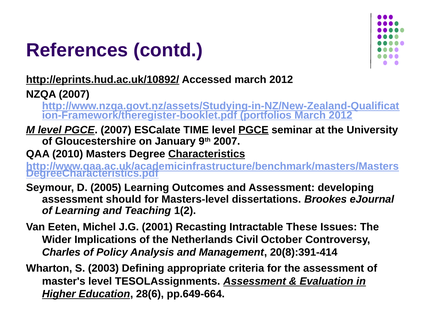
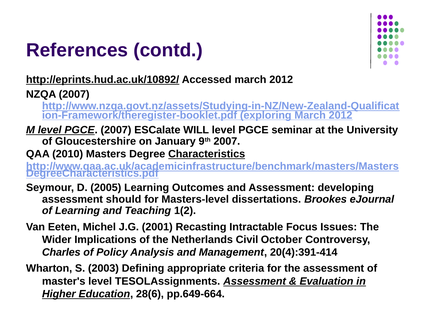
portfolios: portfolios -> exploring (266, 115)
TIME: TIME -> WILL (196, 130)
PGCE underline: present -> none (253, 130)
These: These -> Focus (302, 227)
20(8):391-414: 20(8):391-414 -> 20(4):391-414 (304, 252)
